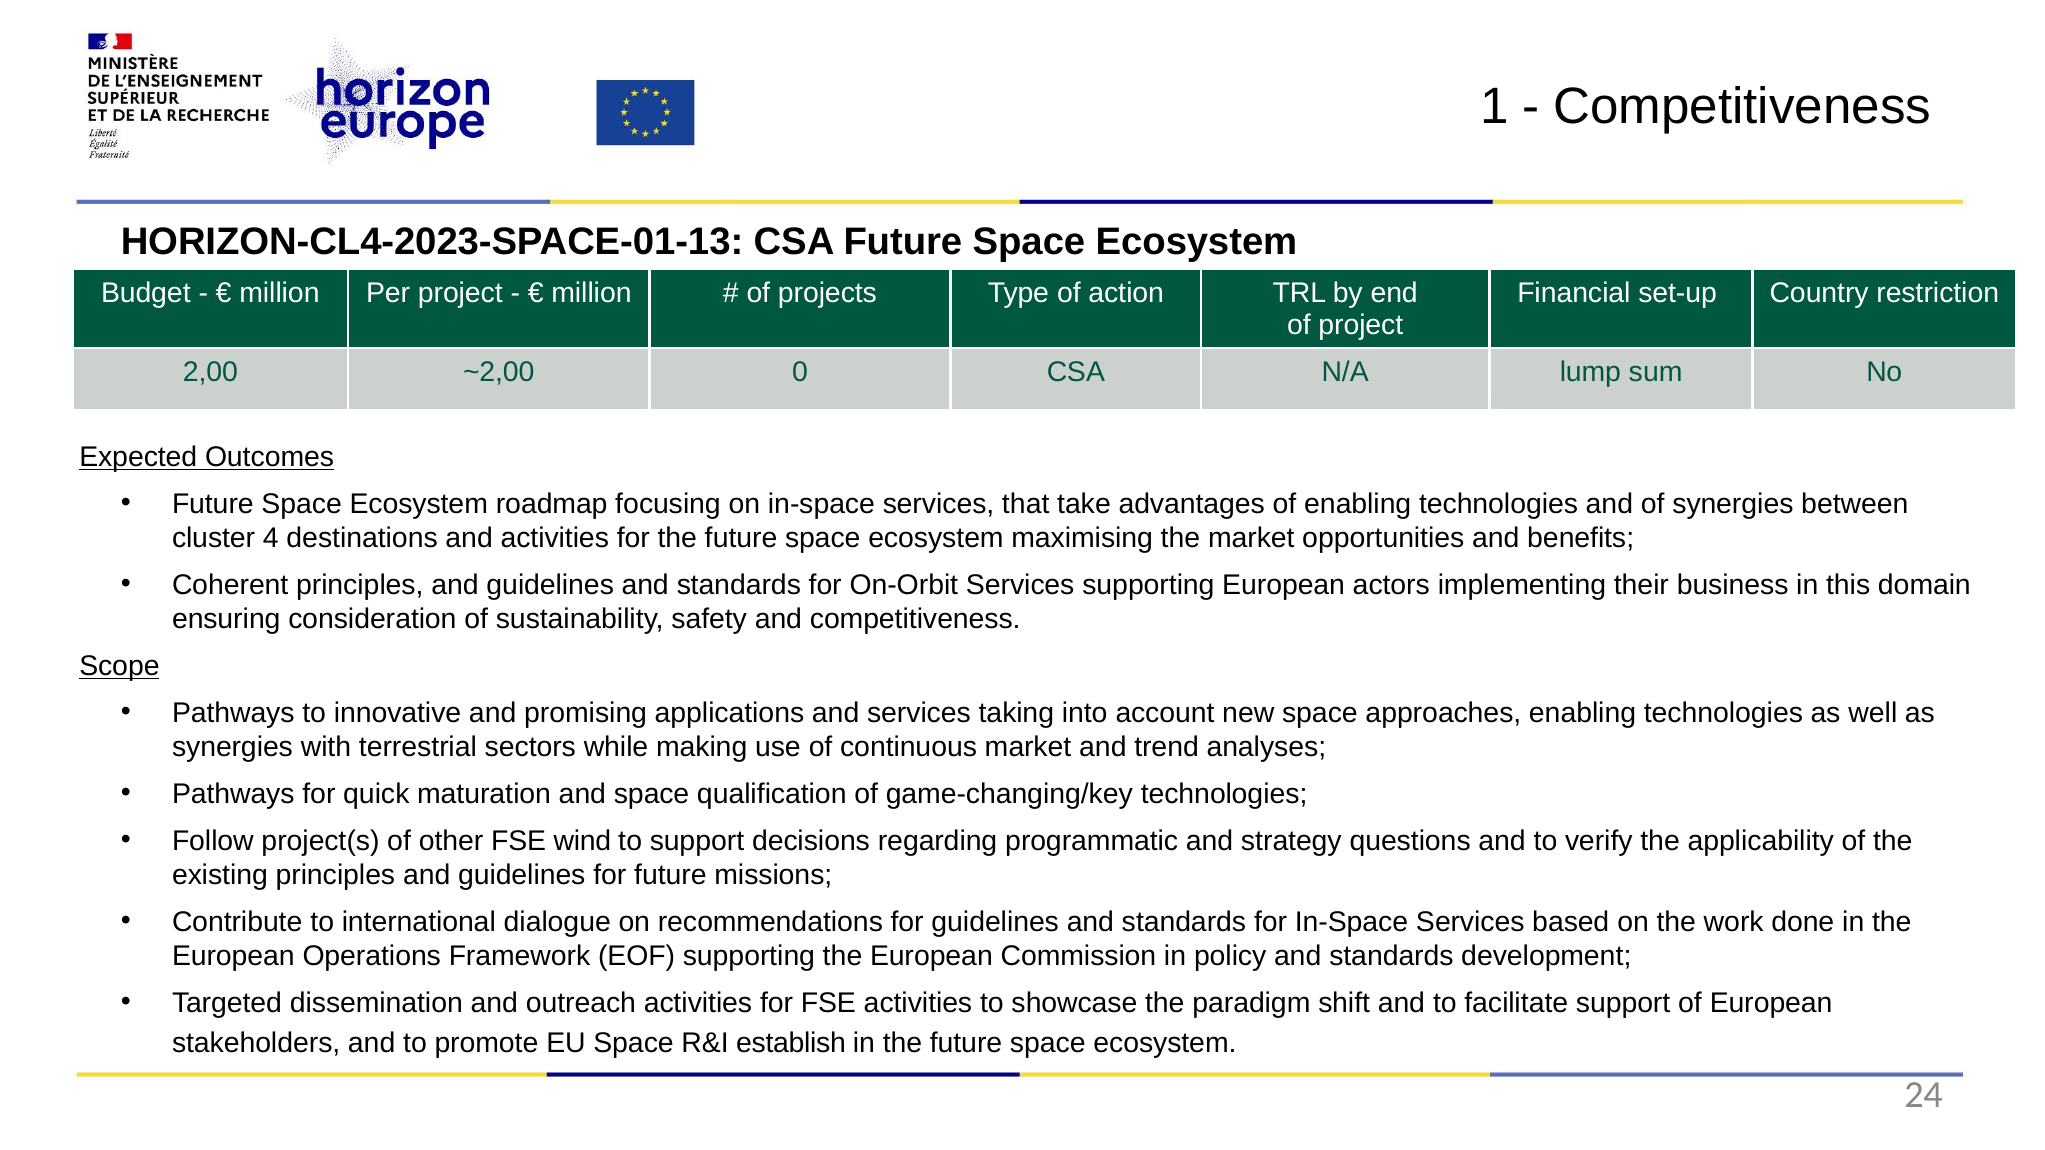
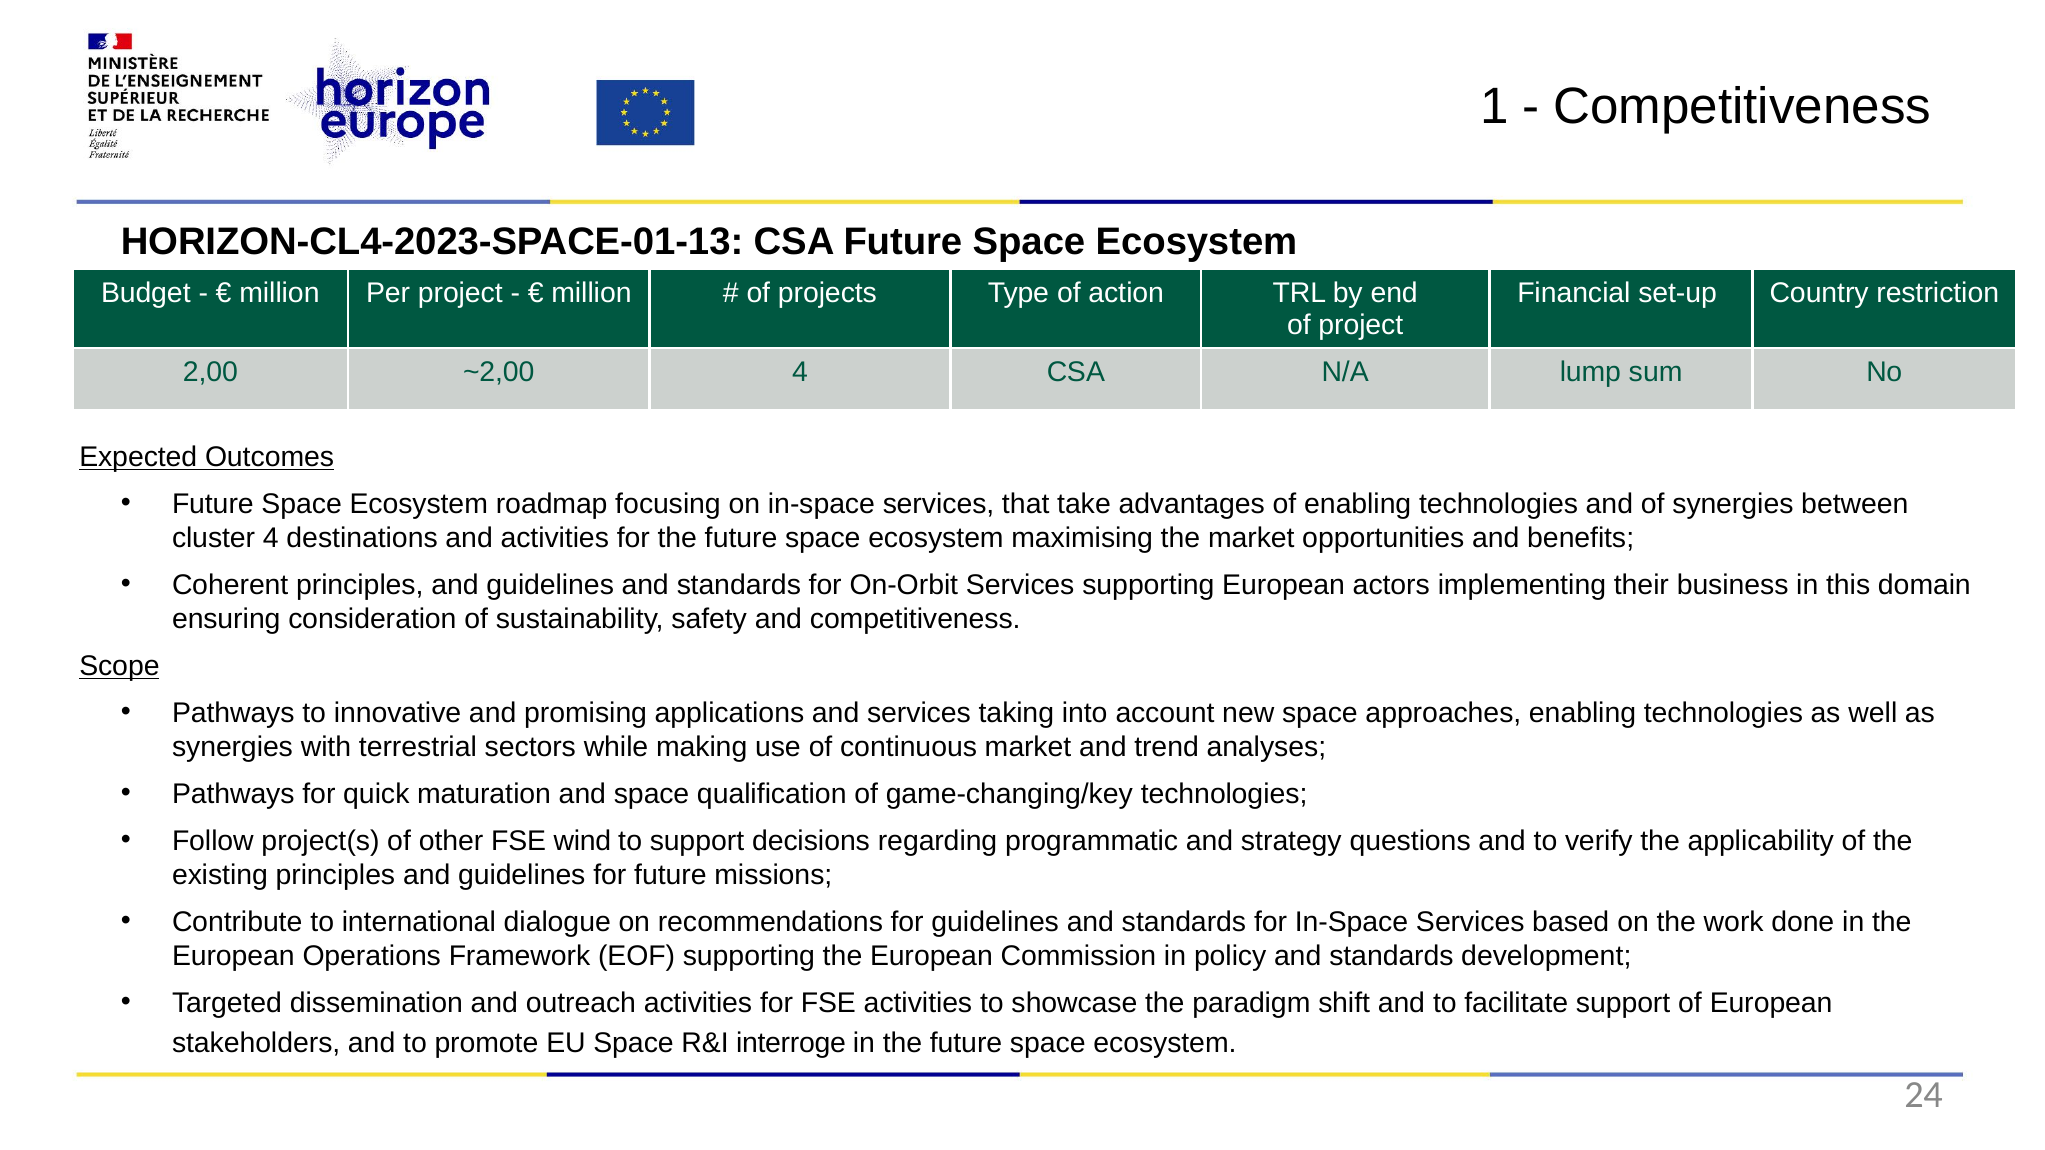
~2,00 0: 0 -> 4 (800, 372)
establish: establish -> interroge (791, 1043)
